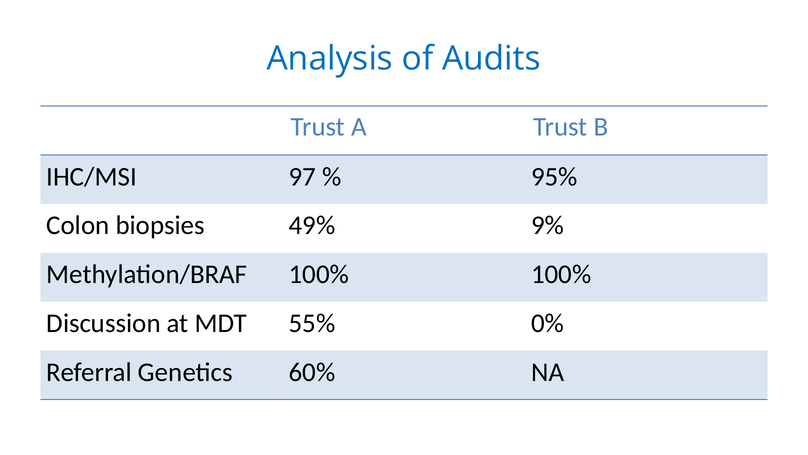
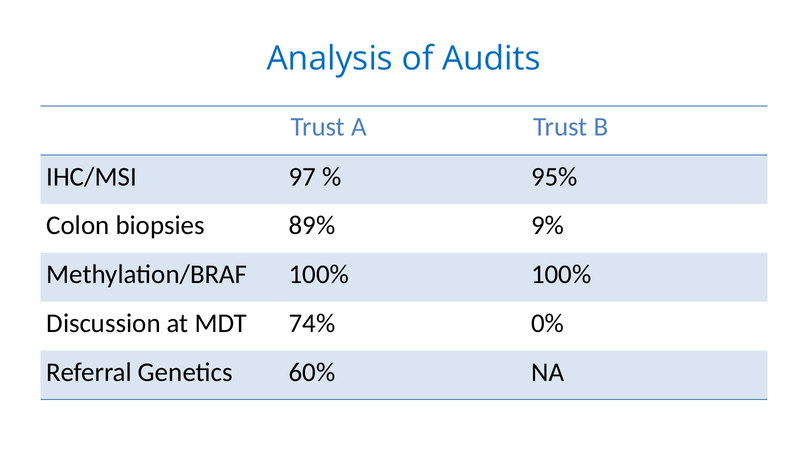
49%: 49% -> 89% (312, 225)
55%: 55% -> 74% (312, 323)
